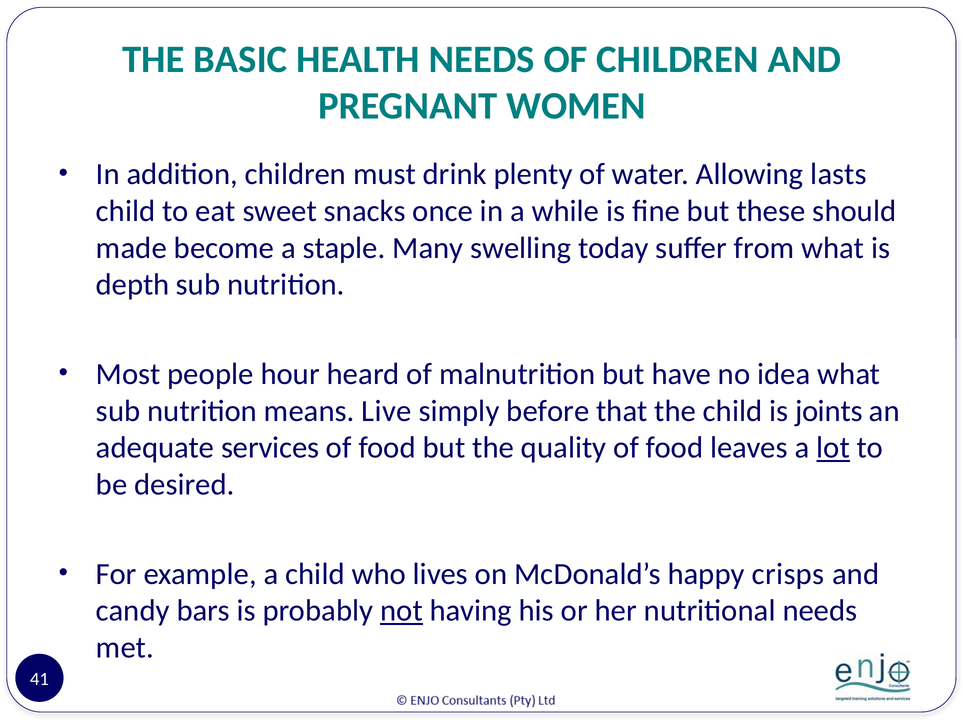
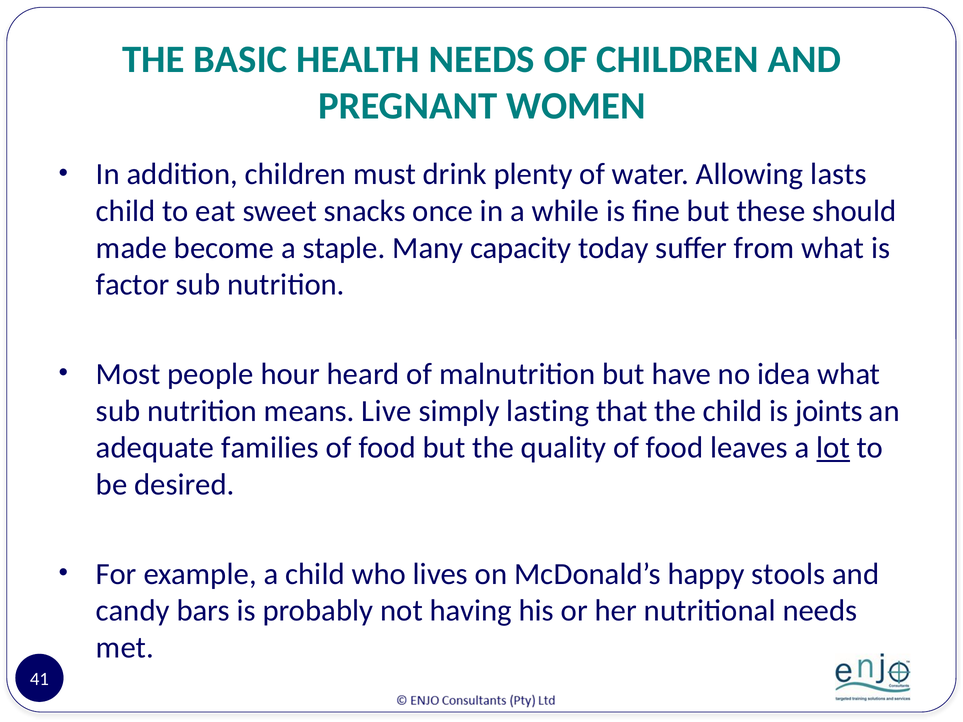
swelling: swelling -> capacity (521, 248)
depth: depth -> factor (133, 285)
before: before -> lasting (548, 411)
services: services -> families (270, 448)
crisps: crisps -> stools (788, 574)
not underline: present -> none (402, 611)
